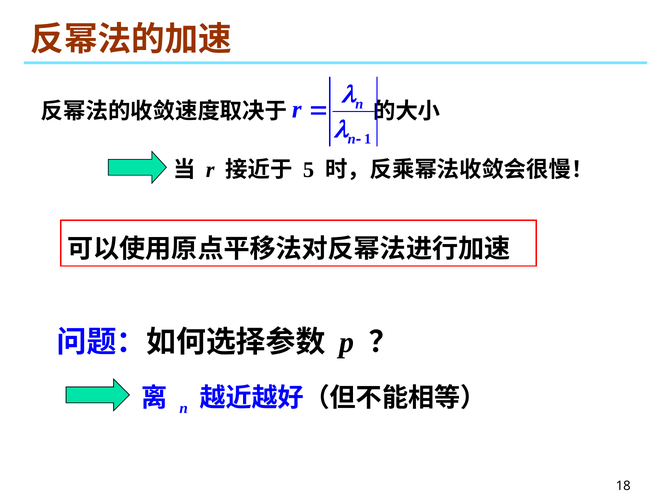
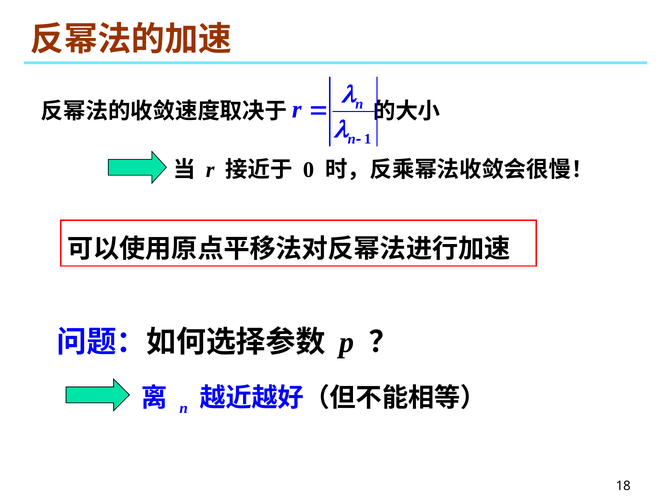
5: 5 -> 0 (308, 169)
